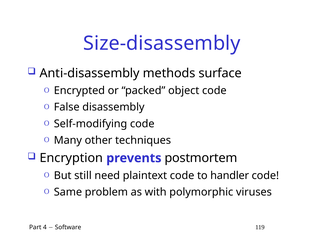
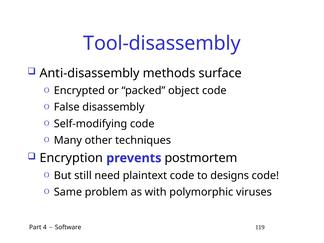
Size-disassembly: Size-disassembly -> Tool-disassembly (162, 43)
handler: handler -> designs (230, 176)
